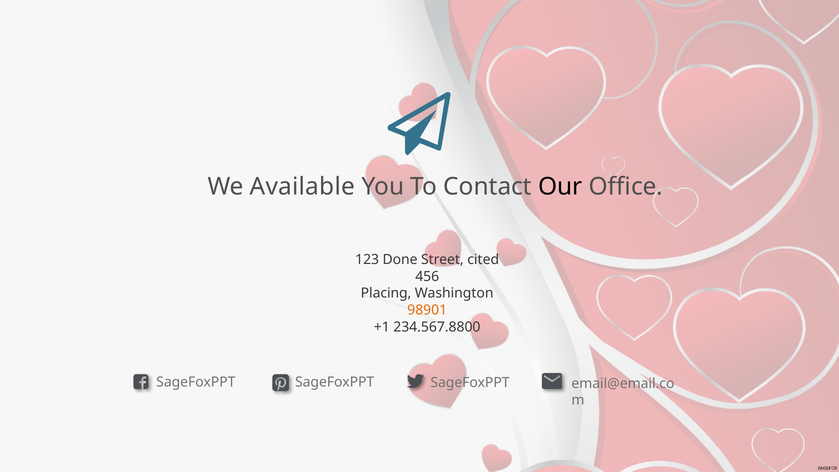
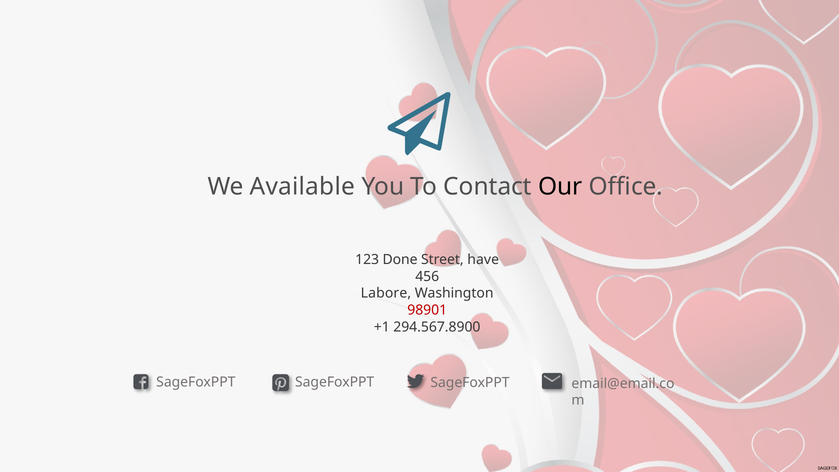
cited: cited -> have (483, 260)
Placing: Placing -> Labore (386, 293)
98901 colour: orange -> red (427, 310)
234.567.8800: 234.567.8800 -> 294.567.8900 (437, 327)
